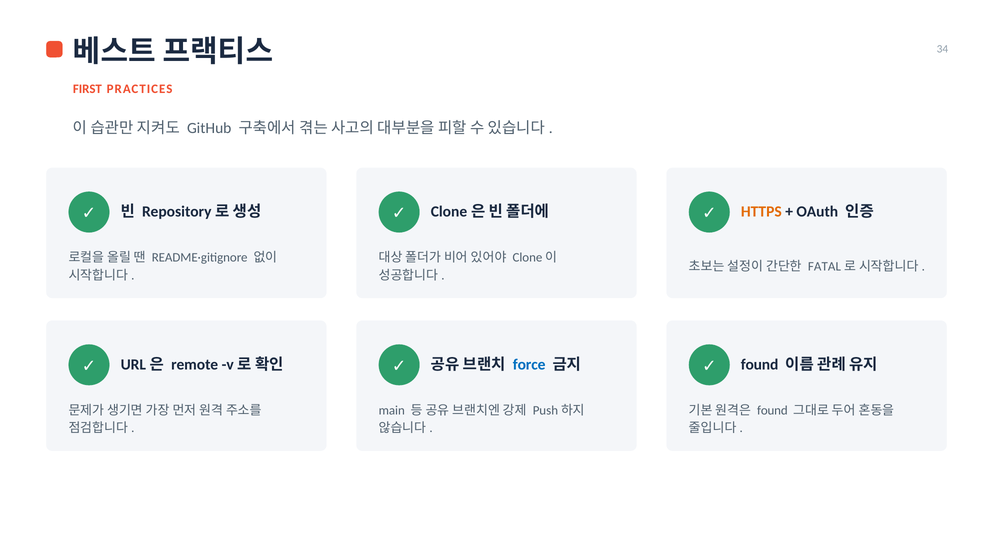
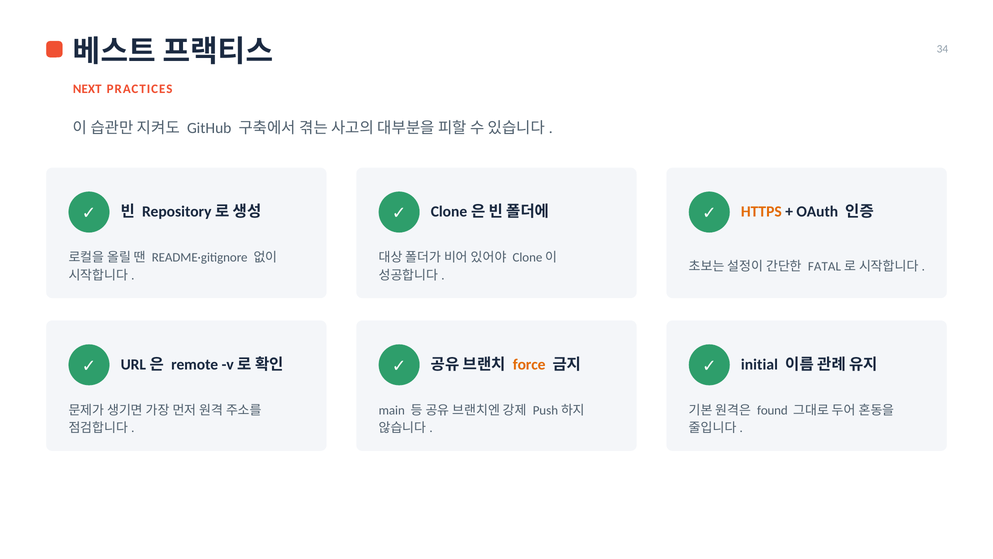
FIRST: FIRST -> NEXT (87, 89)
force colour: blue -> orange (529, 364)
found: found -> initial (759, 364)
